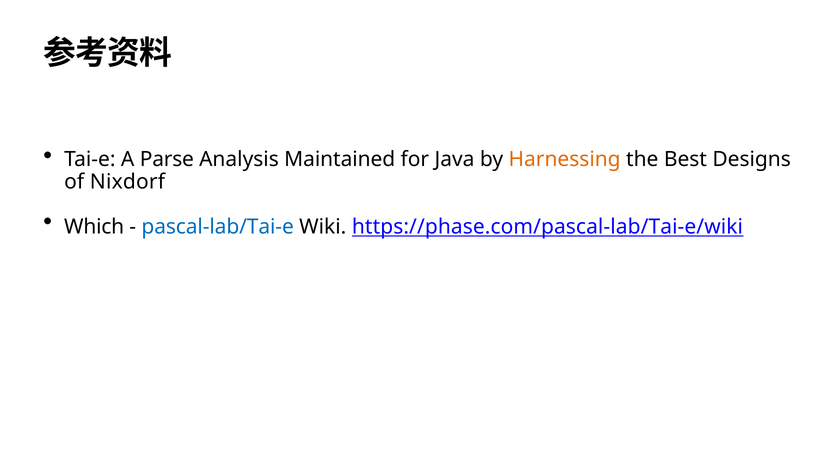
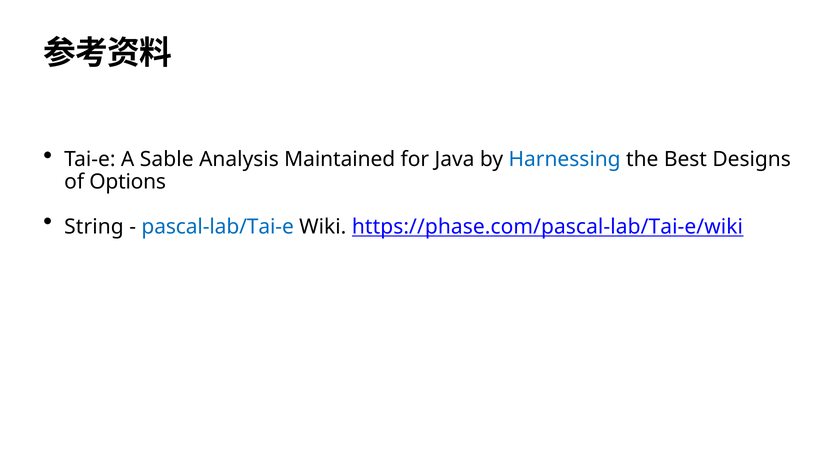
Parse: Parse -> Sable (167, 159)
Harnessing colour: orange -> blue (565, 159)
Nixdorf: Nixdorf -> Options (128, 182)
Which: Which -> String (94, 227)
